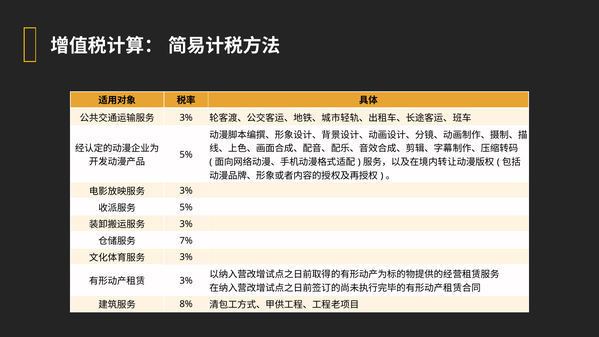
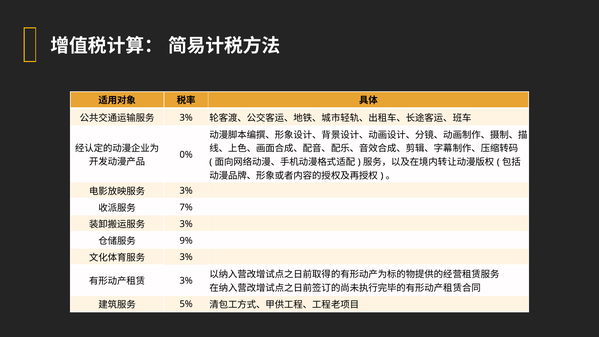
5%: 5% -> 0% (186, 155)
5%: 5% -> 7% (186, 207)
7%: 7% -> 9% (186, 241)
8%: 8% -> 5% (186, 304)
